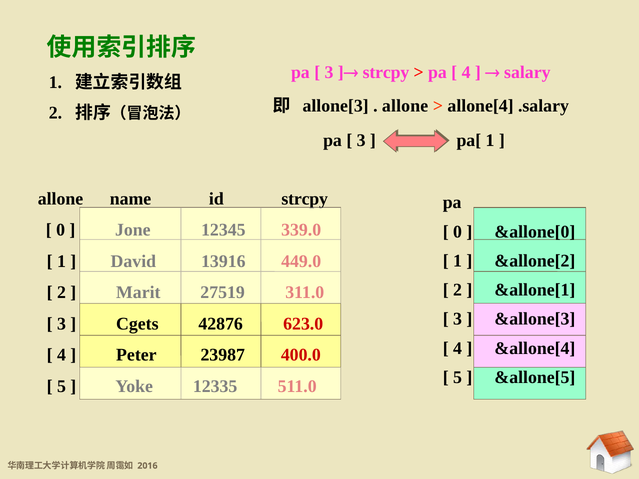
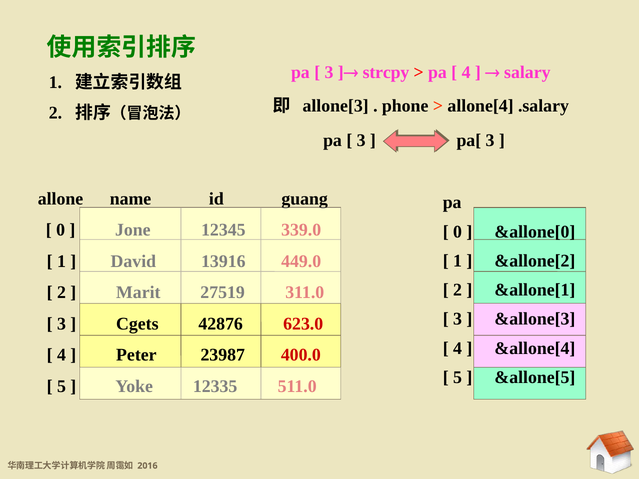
allone: allone -> phone (405, 106)
pa[ 1: 1 -> 3 (490, 141)
id strcpy: strcpy -> guang (305, 199)
